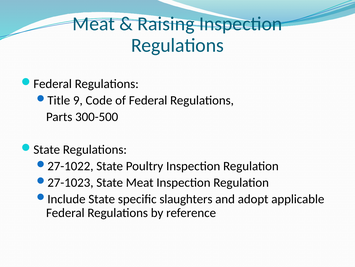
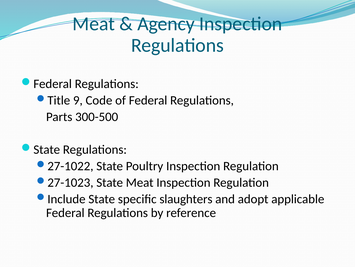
Raising: Raising -> Agency (166, 24)
